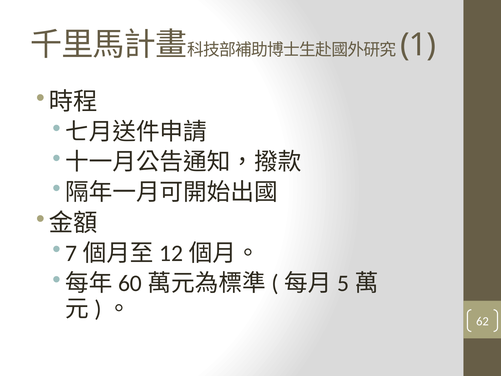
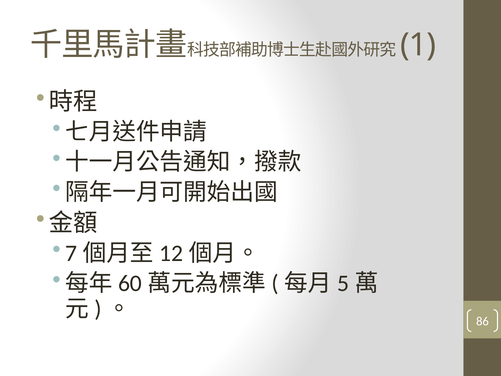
62: 62 -> 86 (482, 321)
